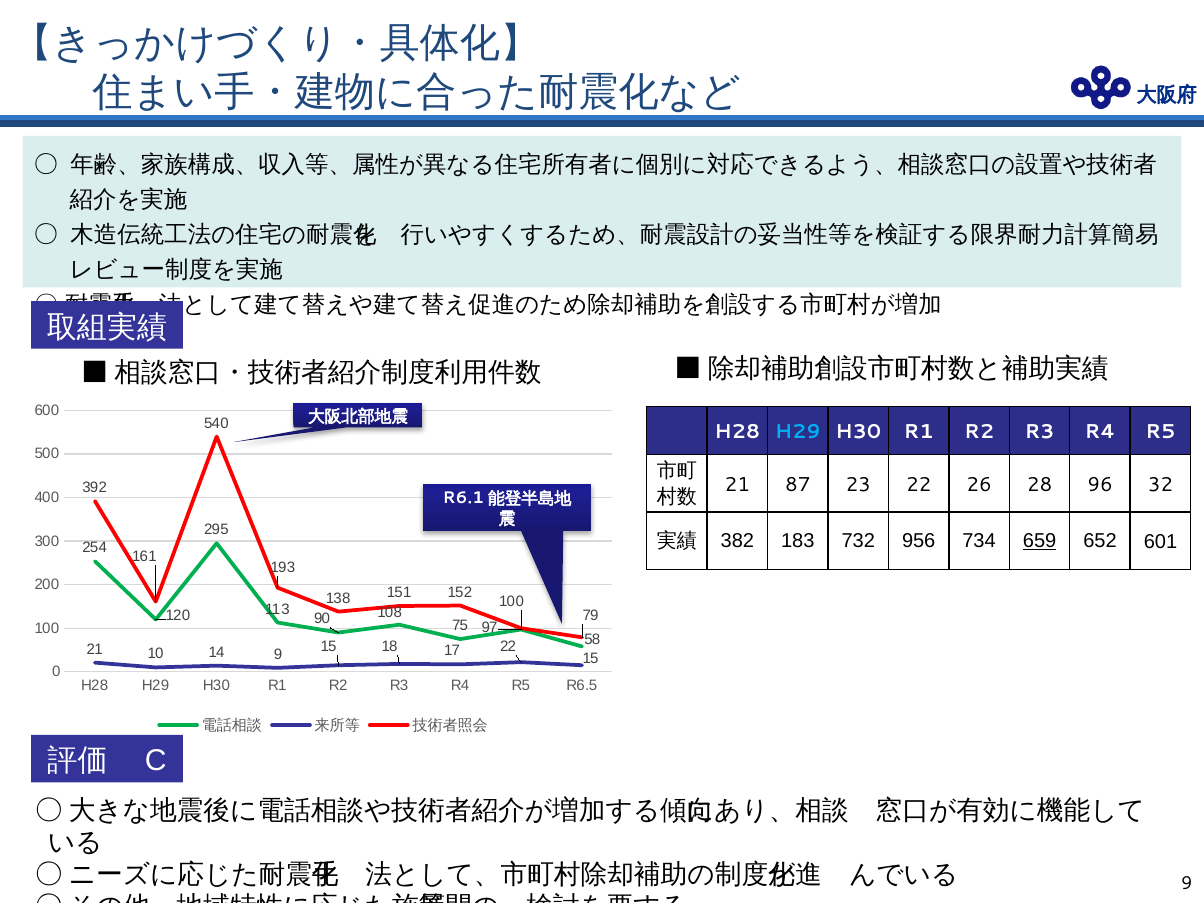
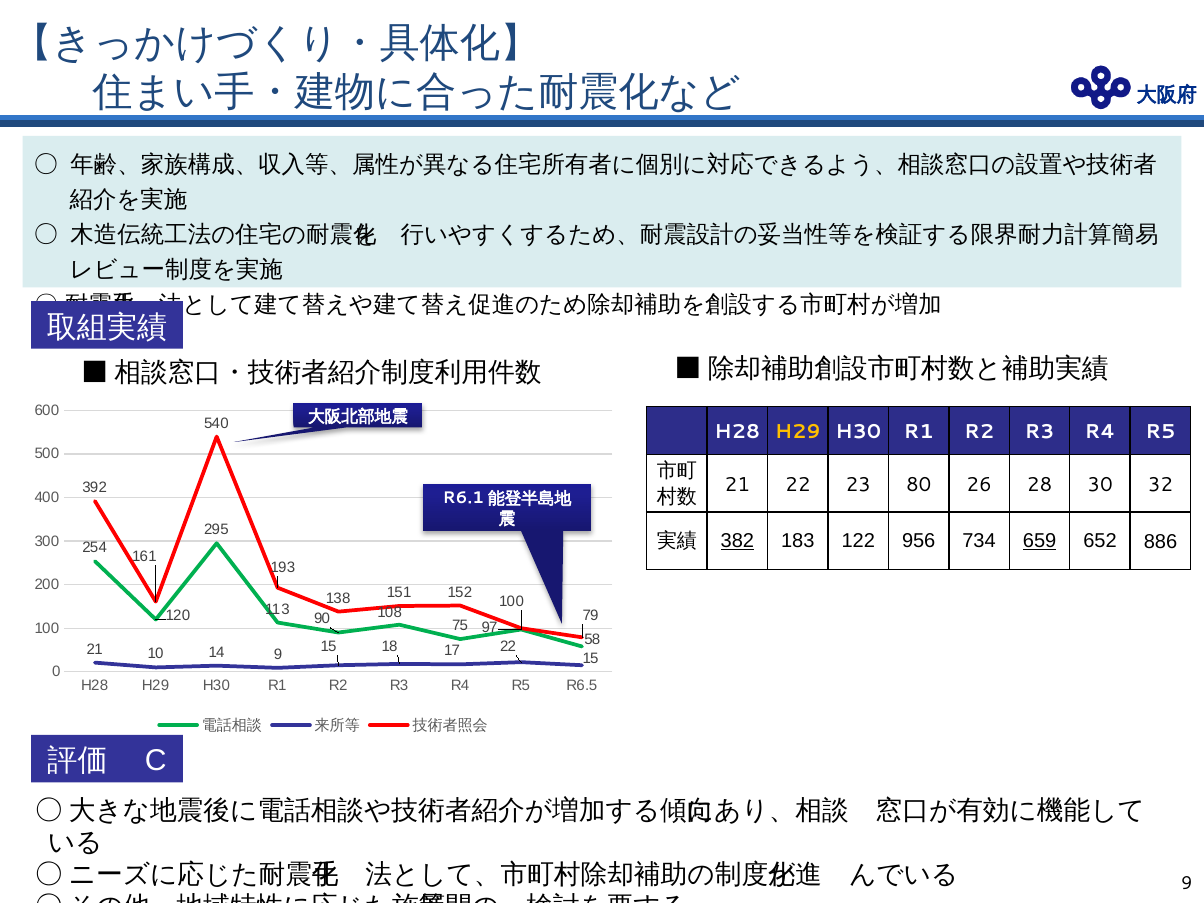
H29 colour: light blue -> yellow (798, 432)
21 87: 87 -> 22 (798, 485)
23 22: 22 -> 80 (919, 485)
96: 96 -> 30 (1100, 485)
382 underline: none -> present (737, 541)
732: 732 -> 122 (858, 541)
601: 601 -> 886 (1160, 542)
